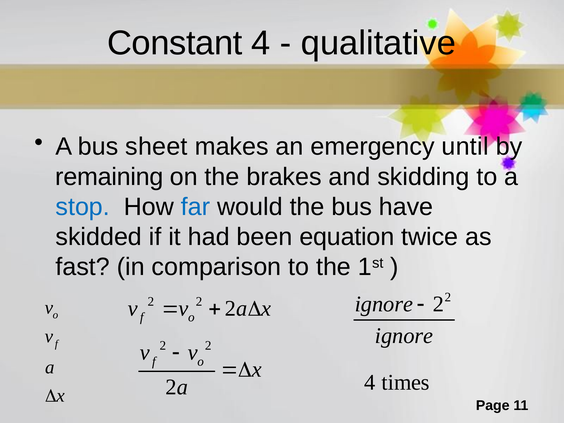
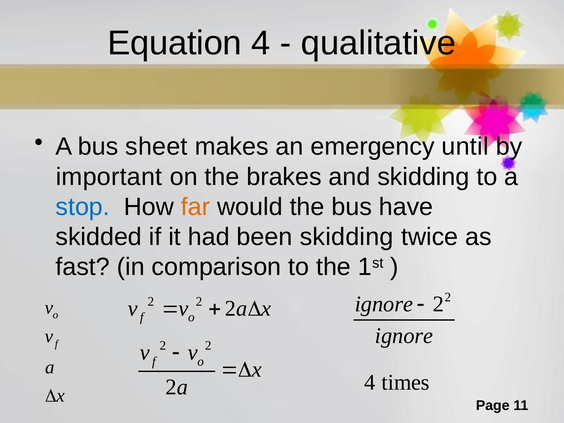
Constant: Constant -> Equation (175, 43)
remaining: remaining -> important (109, 177)
far colour: blue -> orange (196, 207)
been equation: equation -> skidding (347, 237)
